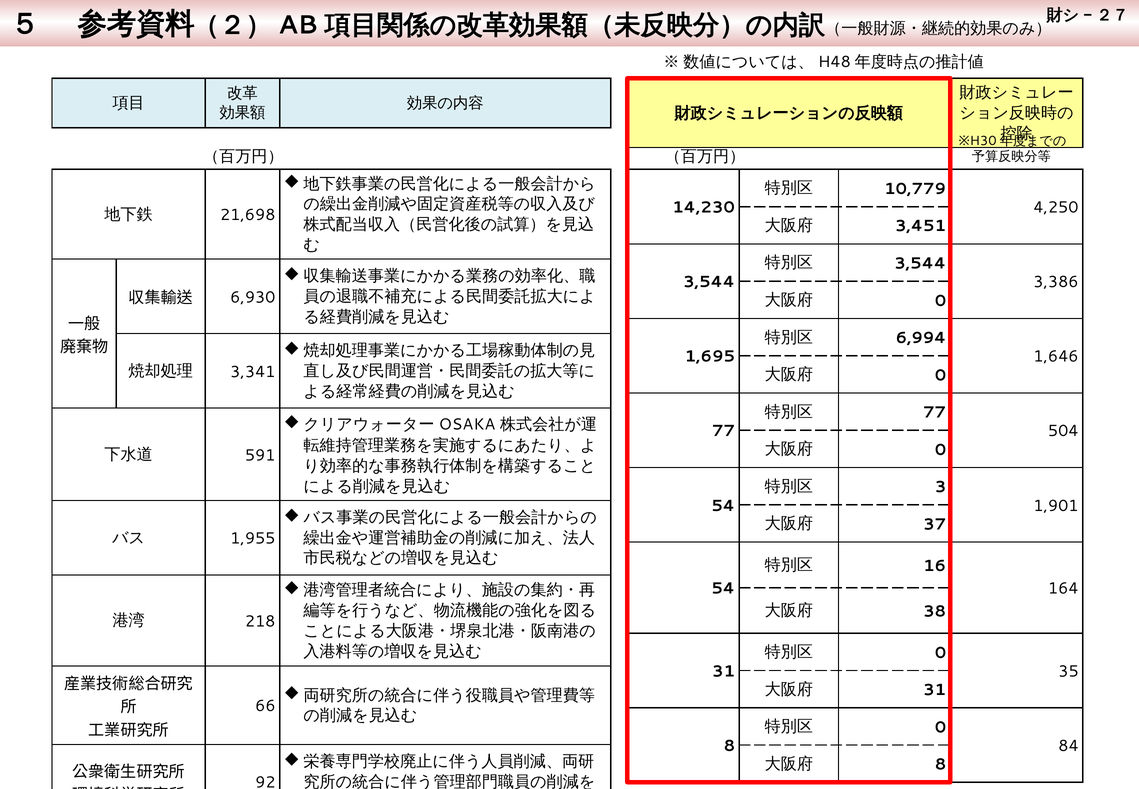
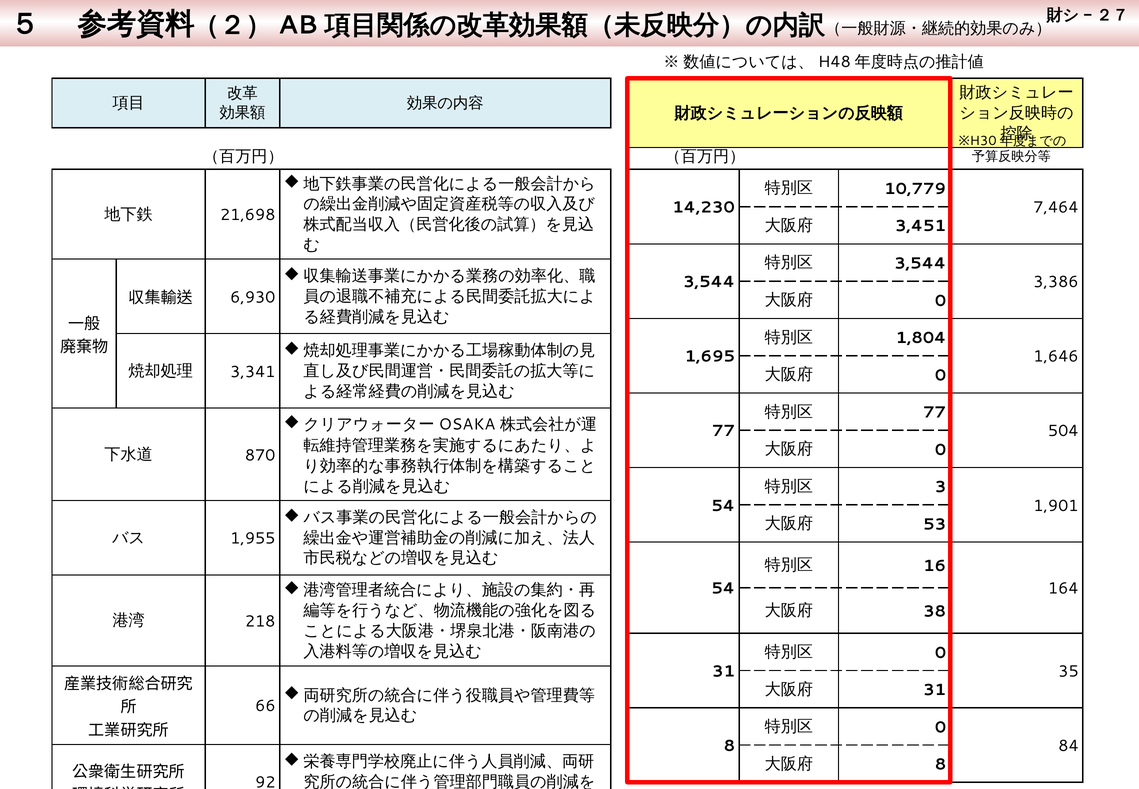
4,250: 4,250 -> 7,464 (1056, 207)
6,994: 6,994 -> 1,804 (921, 338)
591: 591 -> 870 (260, 455)
37: 37 -> 53 (935, 524)
